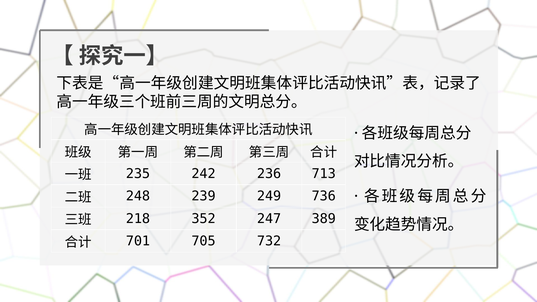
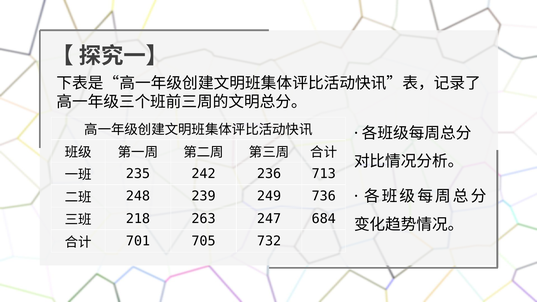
352: 352 -> 263 (204, 219)
389: 389 -> 684 (324, 219)
